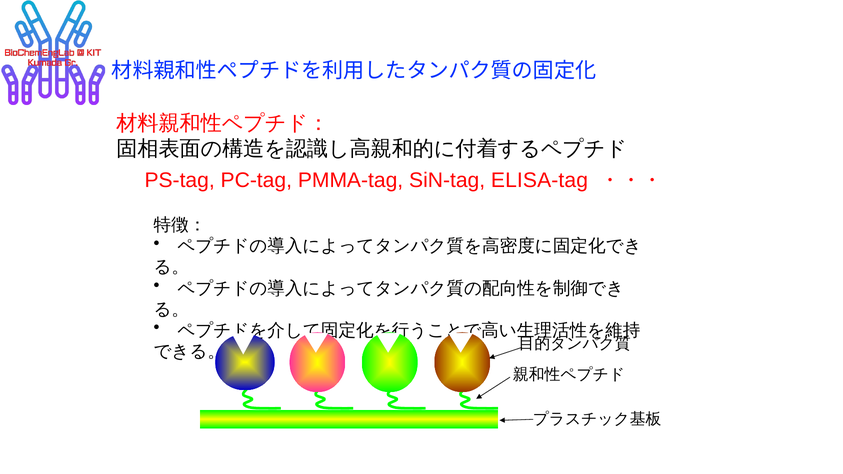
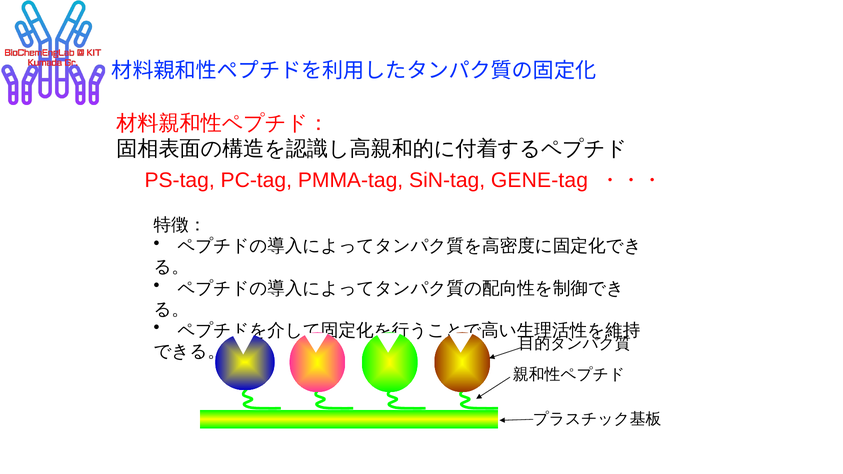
ELISA-tag: ELISA-tag -> GENE-tag (539, 180)
